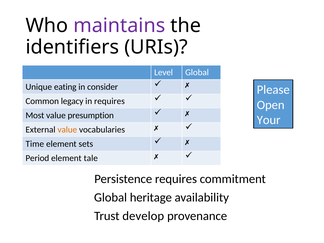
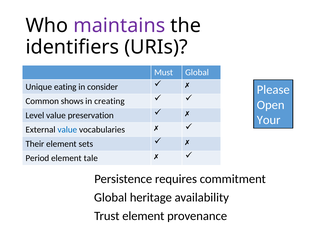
Level: Level -> Must (164, 73)
legacy: legacy -> shows (72, 101)
in requires: requires -> creating (109, 101)
Most: Most -> Level (35, 115)
presumption: presumption -> preservation (91, 115)
value colour: orange -> blue (67, 130)
Time: Time -> Their (35, 144)
Trust develop: develop -> element (143, 216)
